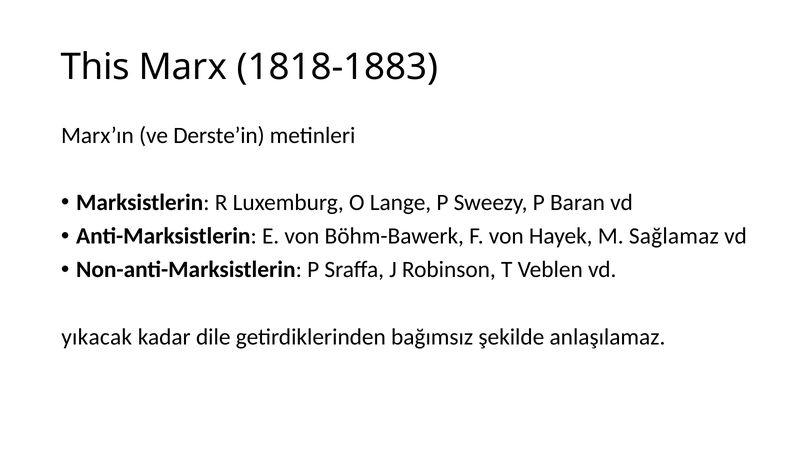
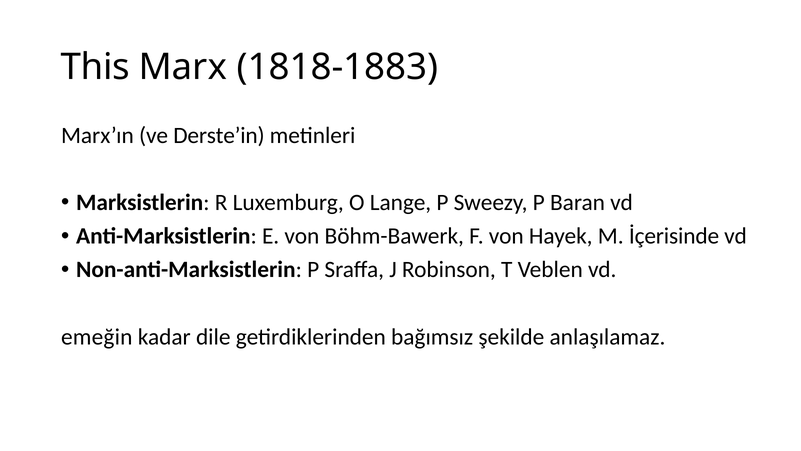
Sağlamaz: Sağlamaz -> İçerisinde (674, 236)
yıkacak: yıkacak -> emeğin (97, 337)
